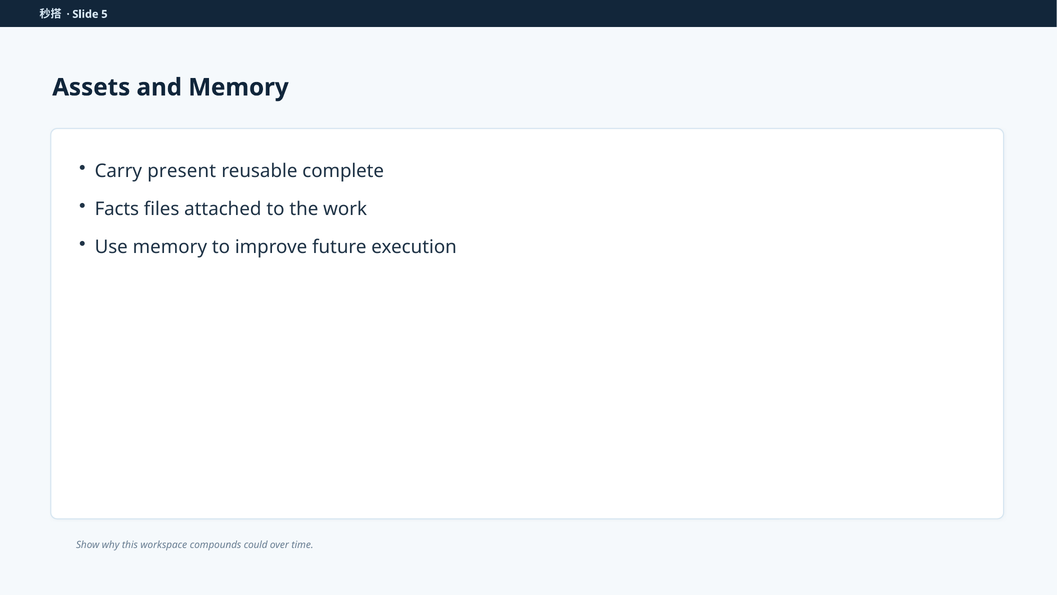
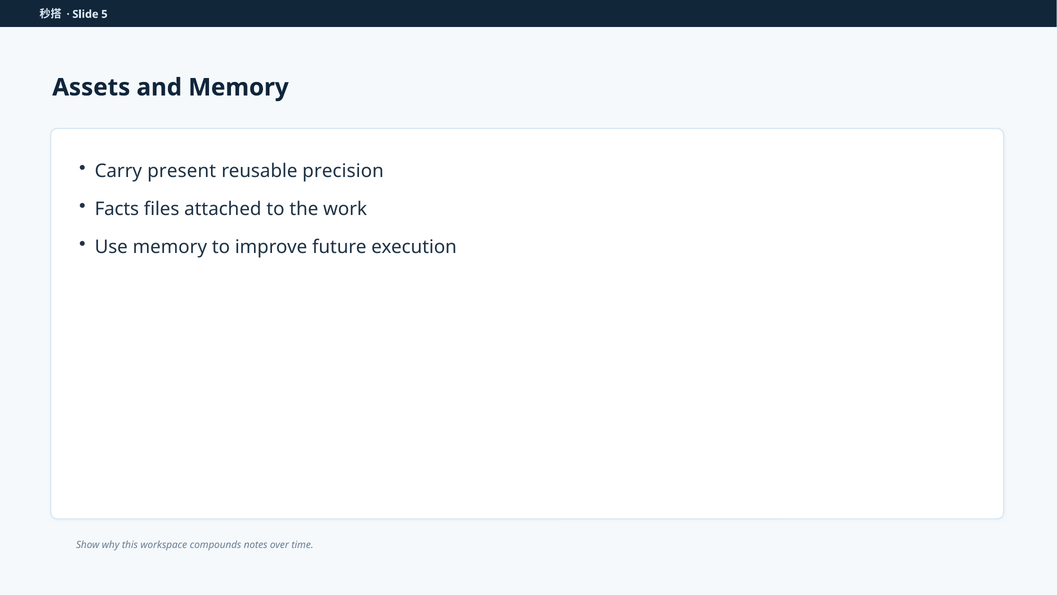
complete: complete -> precision (343, 171)
could: could -> notes (256, 544)
